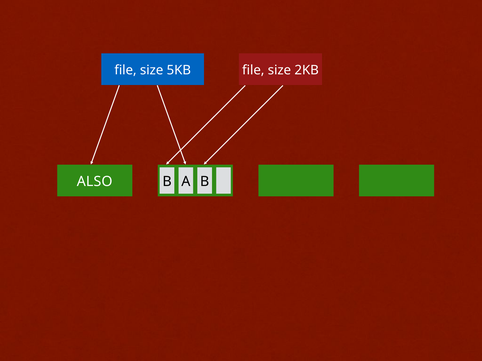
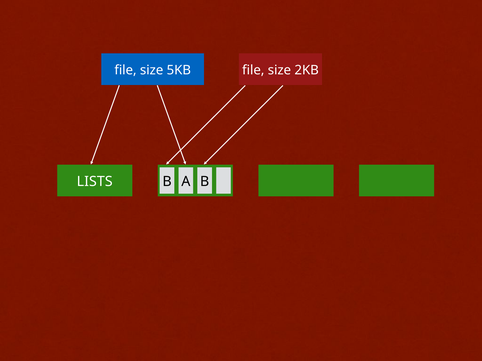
ALSO: ALSO -> LISTS (95, 182)
